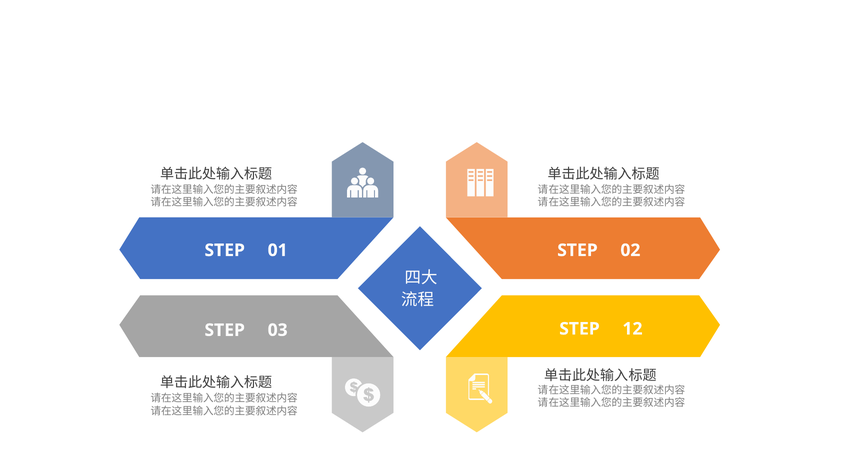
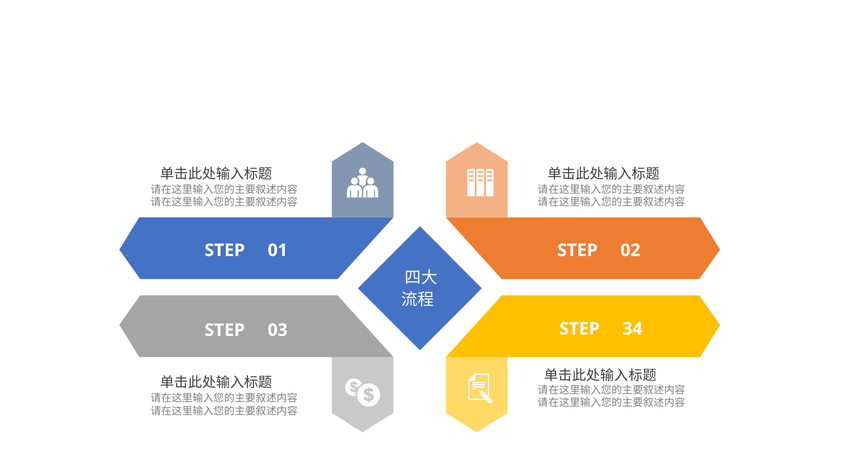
12: 12 -> 34 (632, 329)
